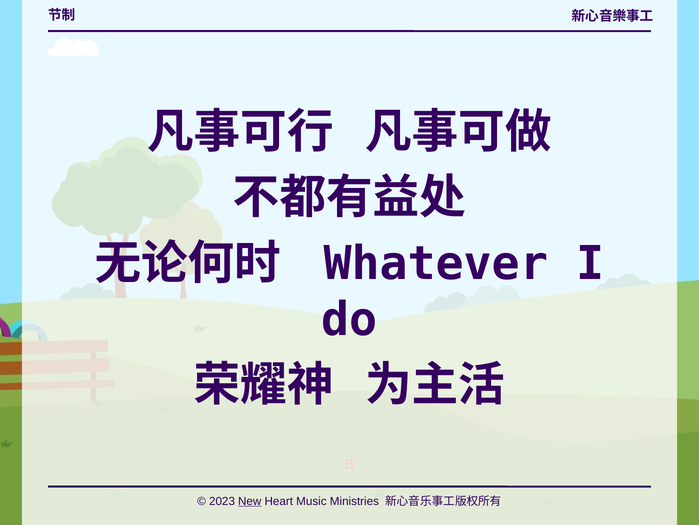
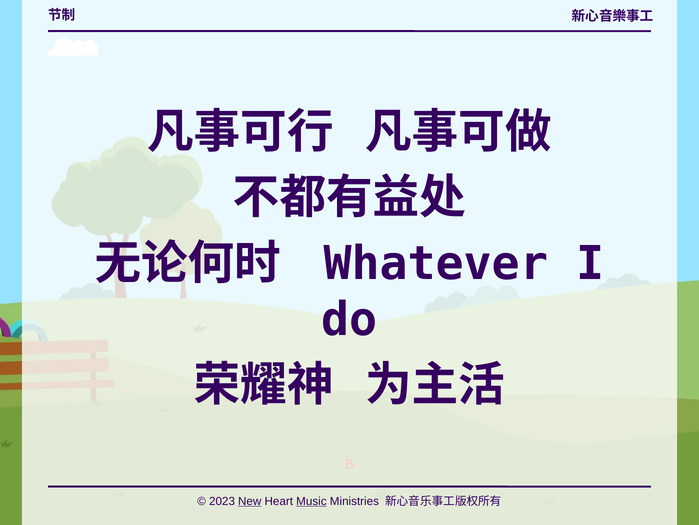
Music underline: none -> present (311, 501)
